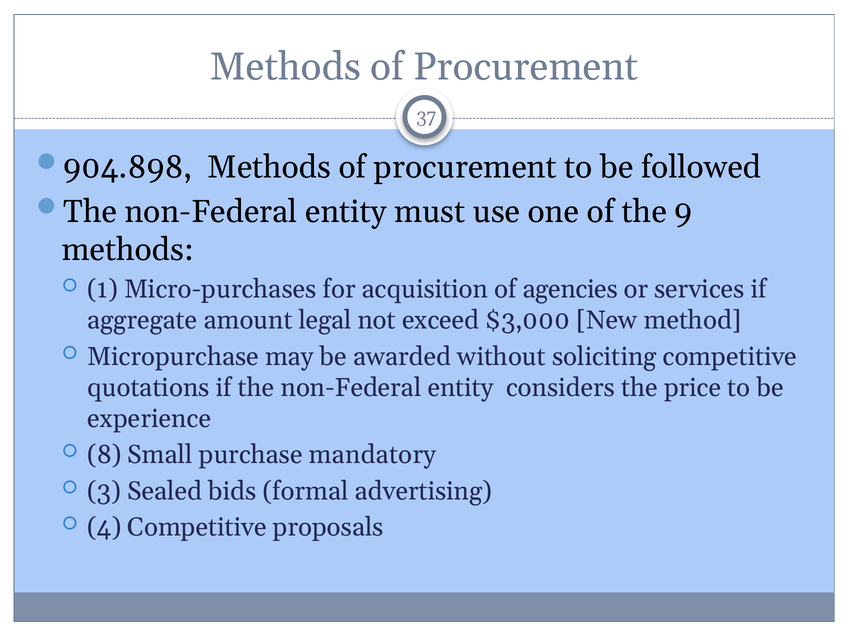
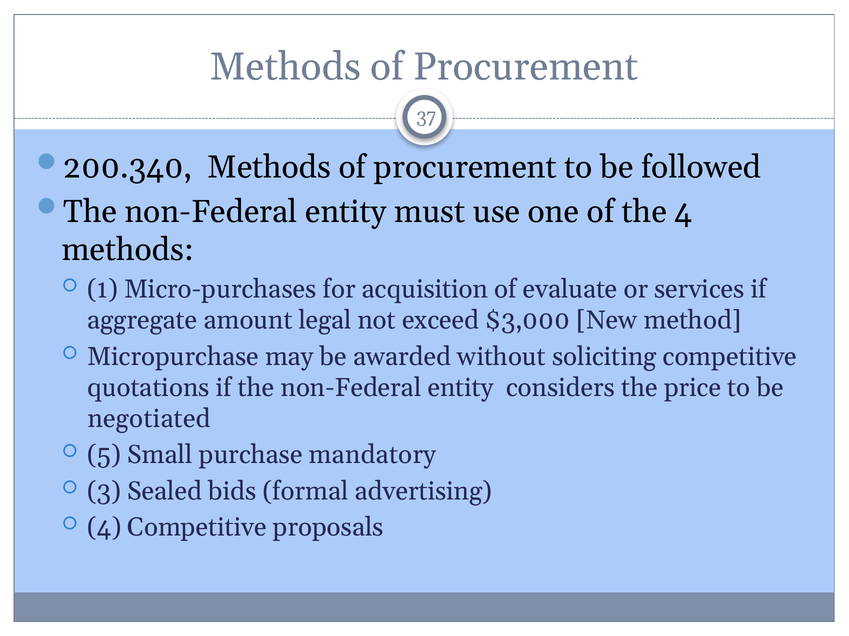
904.898: 904.898 -> 200.340 (128, 167)
the 9: 9 -> 4 (683, 212)
agencies: agencies -> evaluate (570, 290)
experience: experience -> negotiated (149, 419)
8: 8 -> 5 (104, 455)
